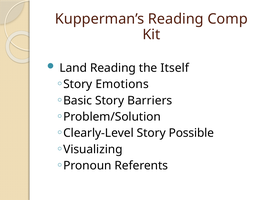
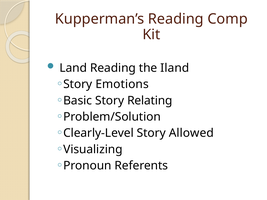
Itself: Itself -> Iland (175, 68)
Barriers: Barriers -> Relating (150, 101)
Possible: Possible -> Allowed (191, 133)
